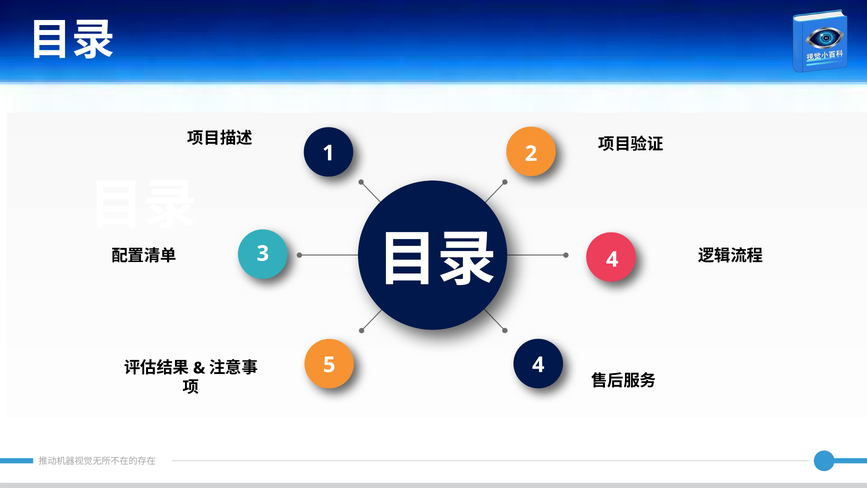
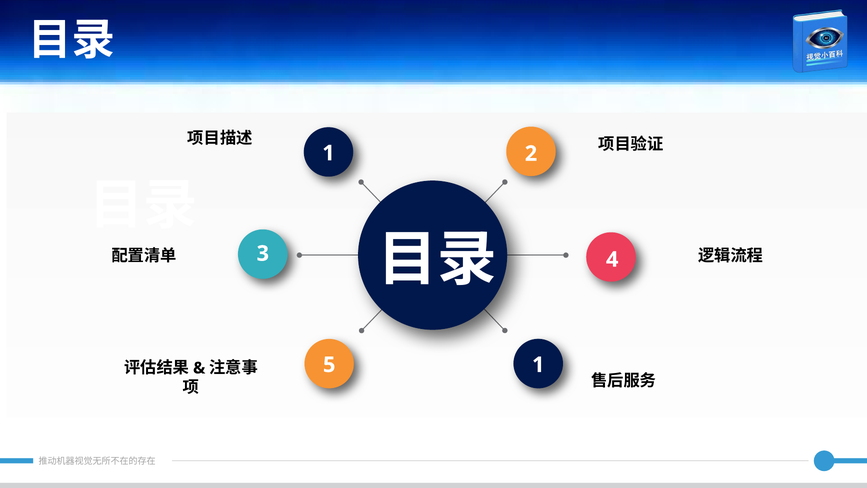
5 4: 4 -> 1 (538, 365)
